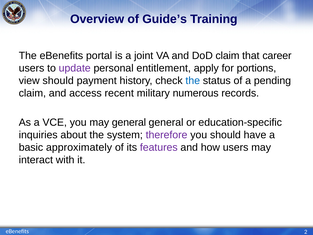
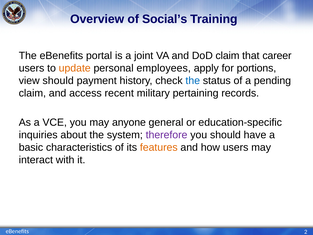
Guide’s: Guide’s -> Social’s (165, 19)
update colour: purple -> orange (75, 68)
entitlement: entitlement -> employees (164, 68)
numerous: numerous -> pertaining (196, 93)
may general: general -> anyone (129, 122)
approximately: approximately -> characteristics (79, 147)
features colour: purple -> orange (159, 147)
